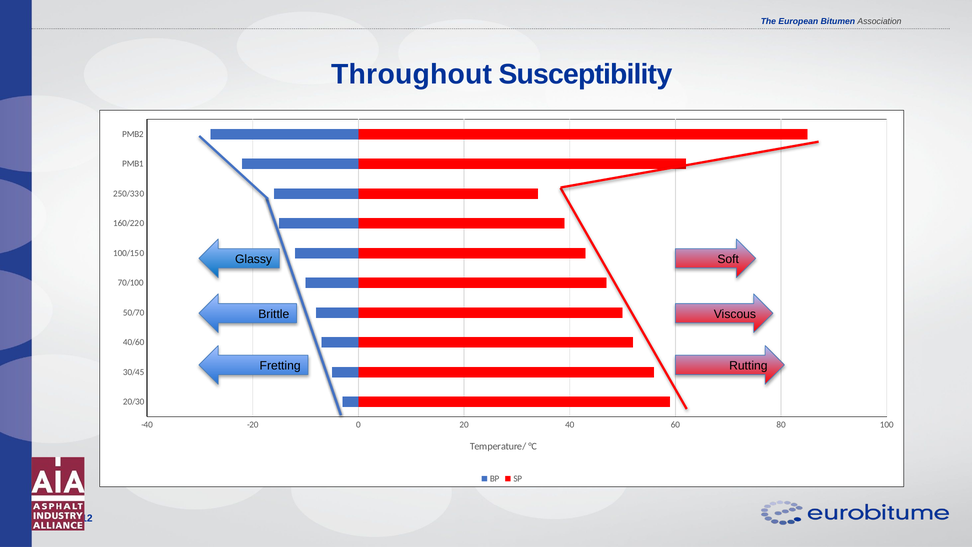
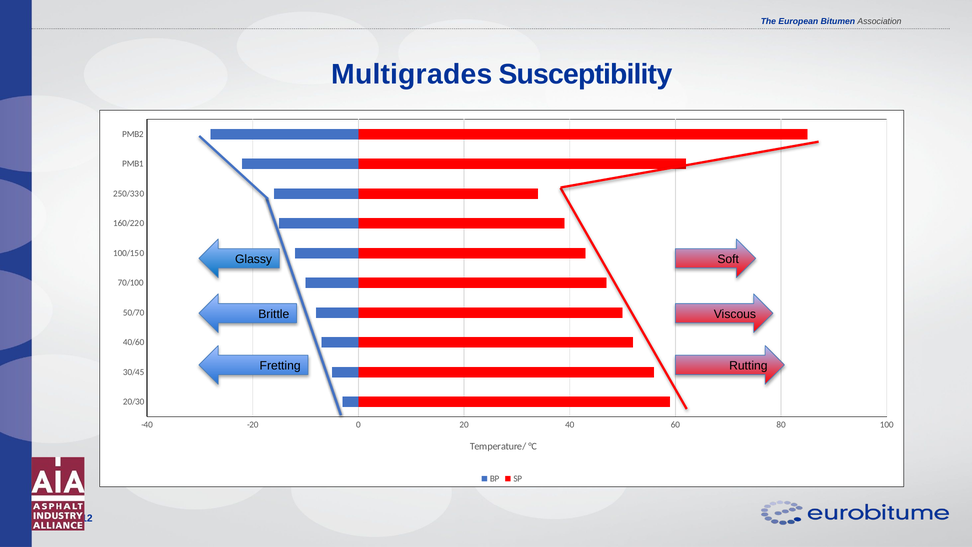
Throughout: Throughout -> Multigrades (412, 74)
